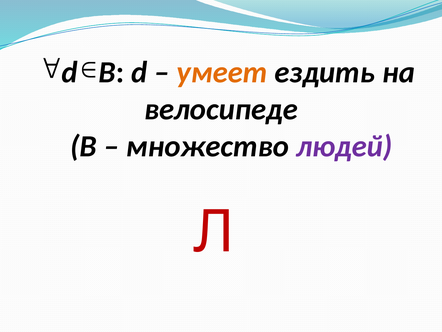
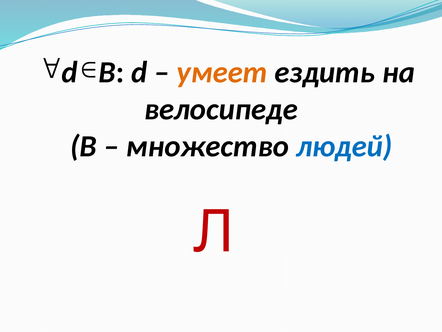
людей colour: purple -> blue (344, 146)
